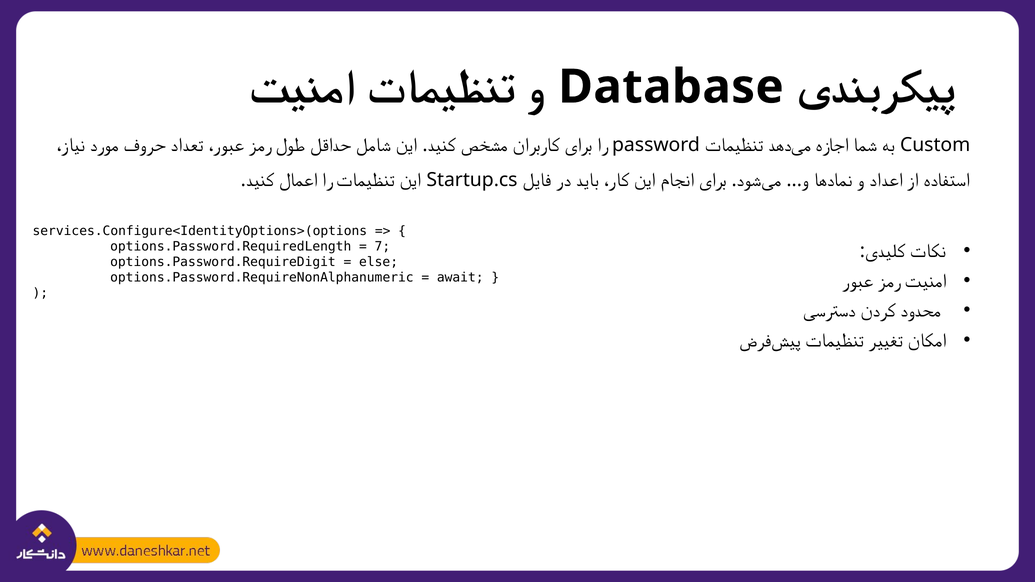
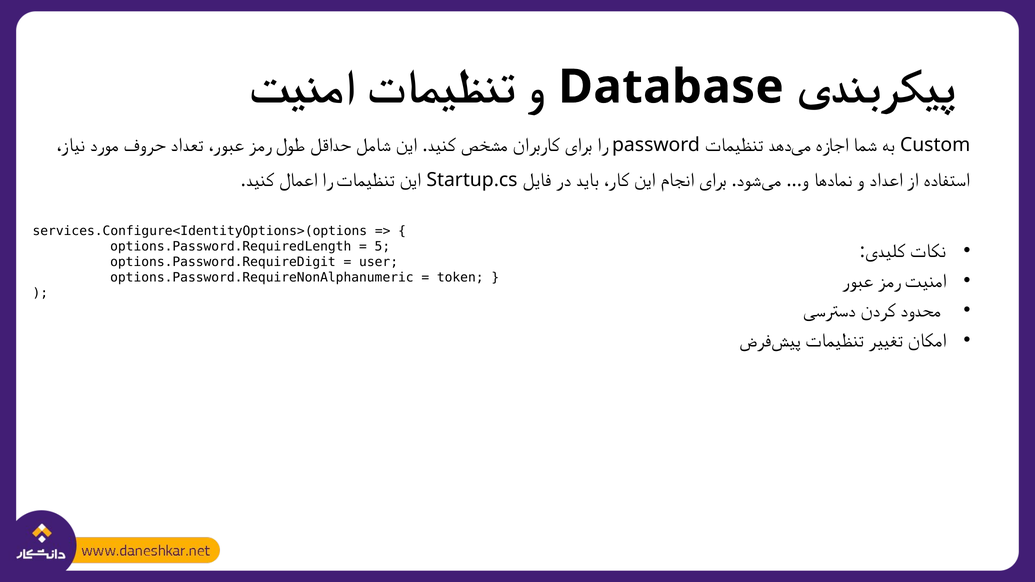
7: 7 -> 5 (382, 247)
else: else -> user (379, 262)
await: await -> token (460, 278)
